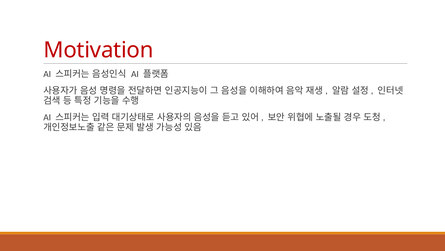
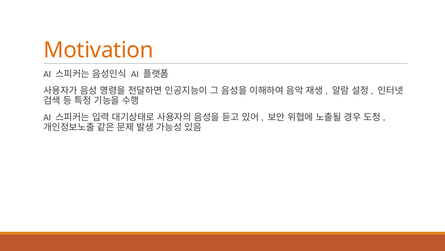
Motivation colour: red -> orange (99, 50)
